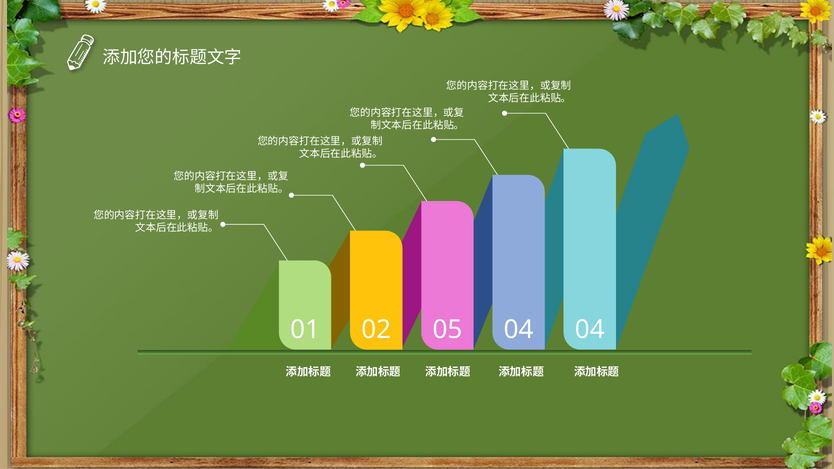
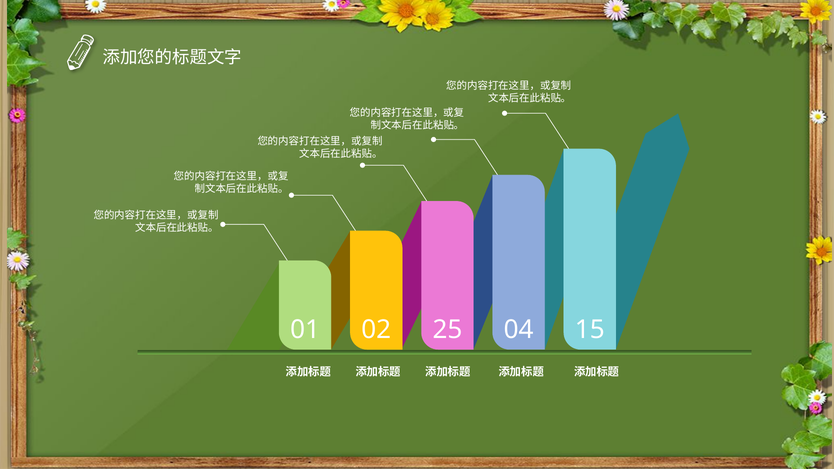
05: 05 -> 25 (447, 330)
04 04: 04 -> 15 (590, 330)
